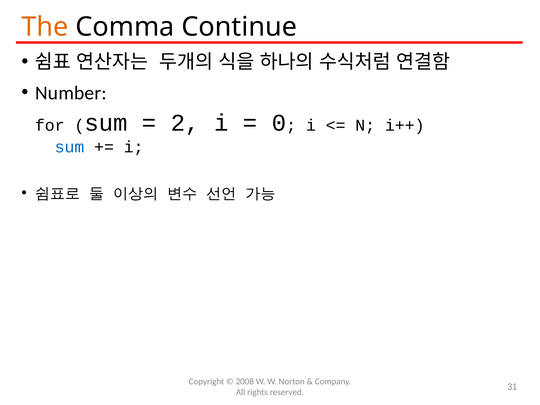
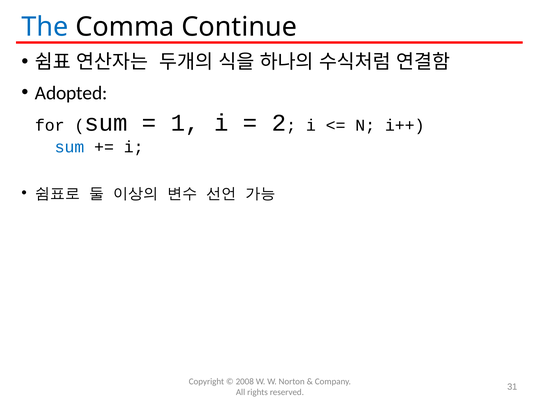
The colour: orange -> blue (45, 27)
Number: Number -> Adopted (71, 93)
2: 2 -> 1 (185, 123)
0: 0 -> 2 (279, 123)
